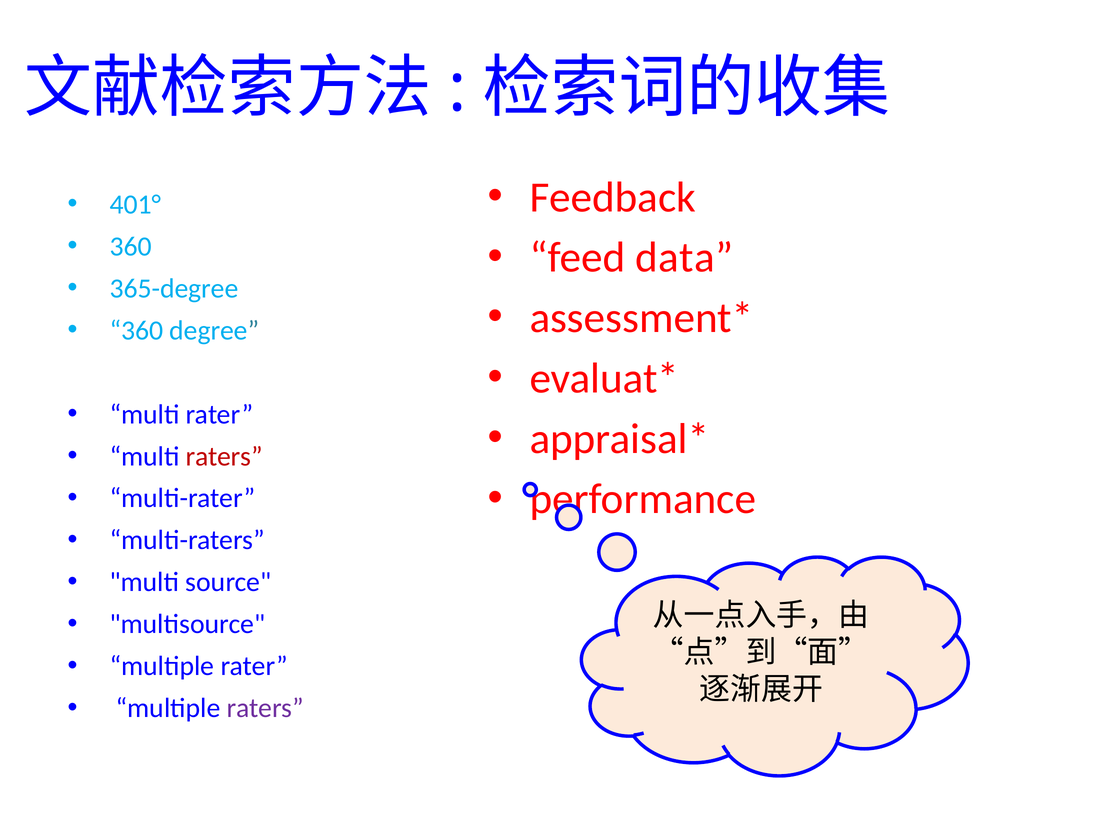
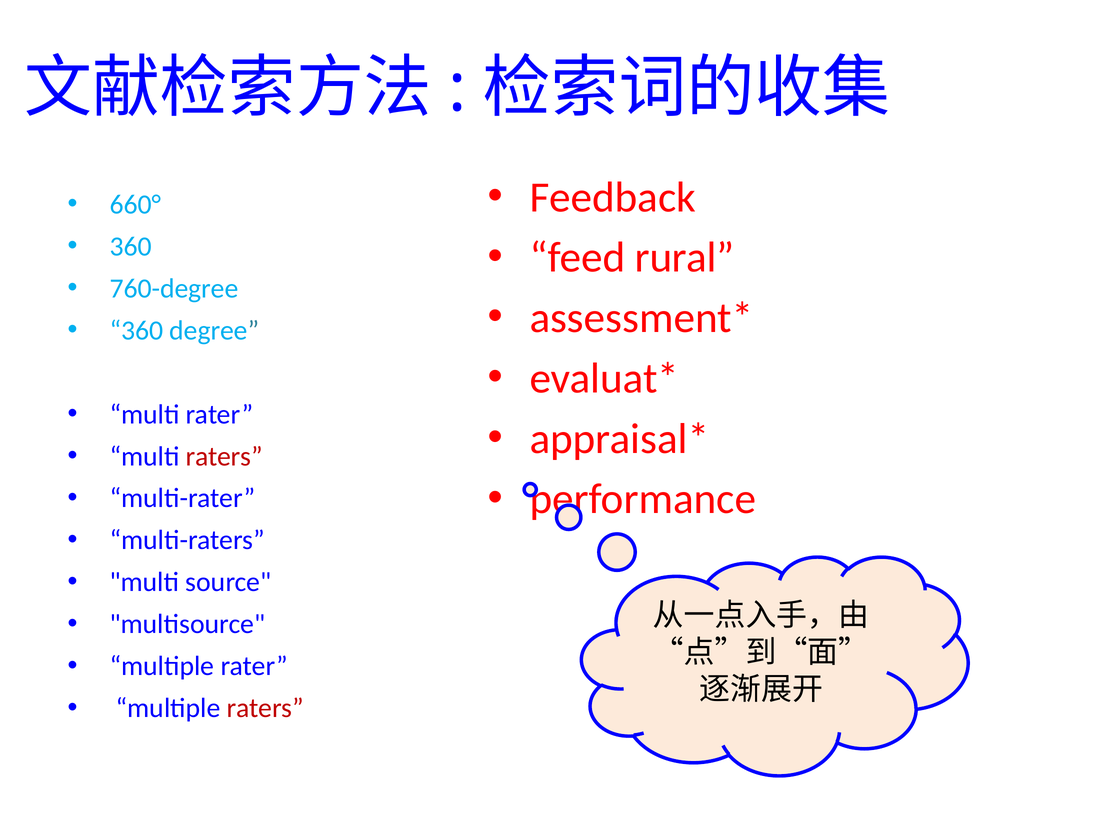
401°: 401° -> 660° (135, 205)
data: data -> rural (685, 258)
365-degree: 365-degree -> 760-degree (174, 289)
raters colour: purple -> red (265, 708)
